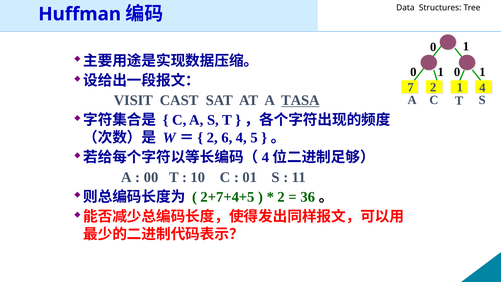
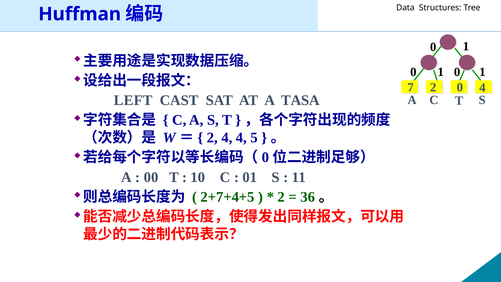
2 1: 1 -> 0 (460, 87)
VISIT: VISIT -> LEFT (133, 100)
TASA underline: present -> none (300, 100)
2 6: 6 -> 4 (227, 138)
4: 4 -> 0 (265, 157)
